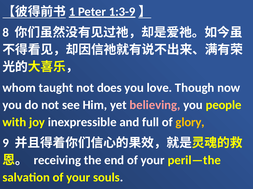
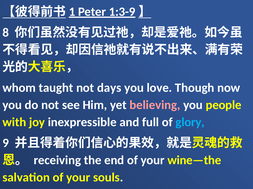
does: does -> days (109, 88)
glory colour: yellow -> light blue (190, 123)
peril—the: peril—the -> wine—the (194, 161)
